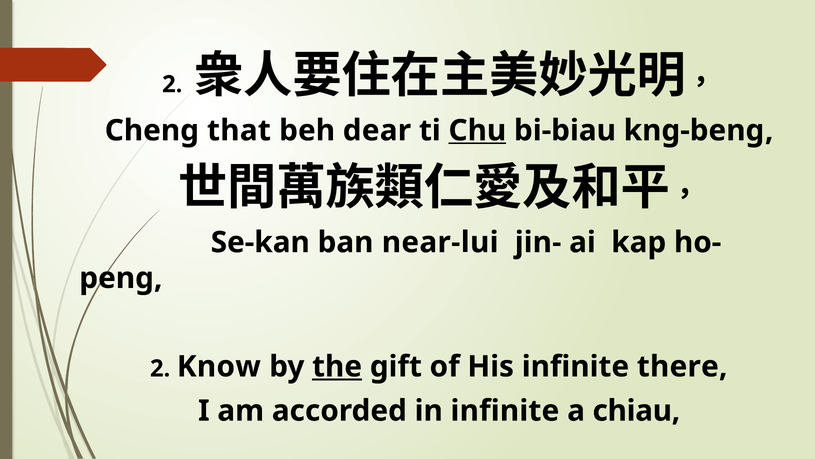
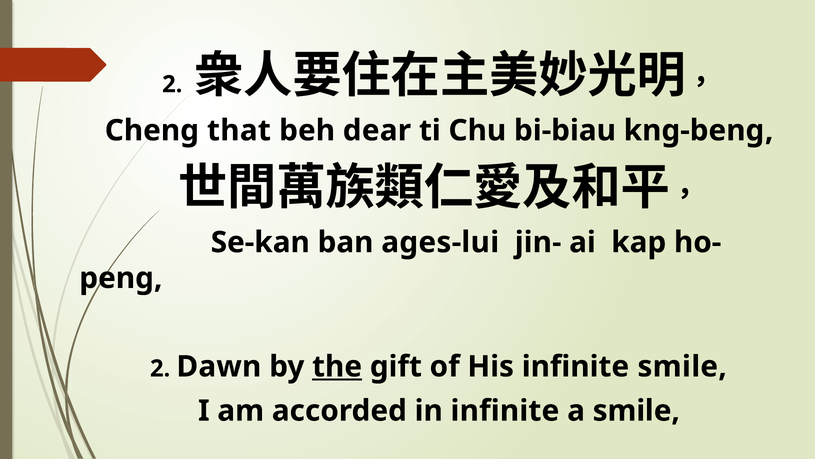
Chu underline: present -> none (477, 130)
near-lui: near-lui -> ages-lui (440, 242)
Know: Know -> Dawn (219, 366)
infinite there: there -> smile (682, 366)
a chiau: chiau -> smile (636, 410)
